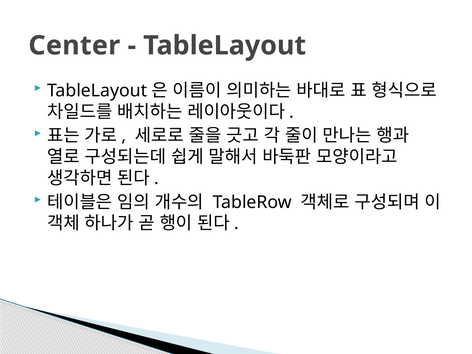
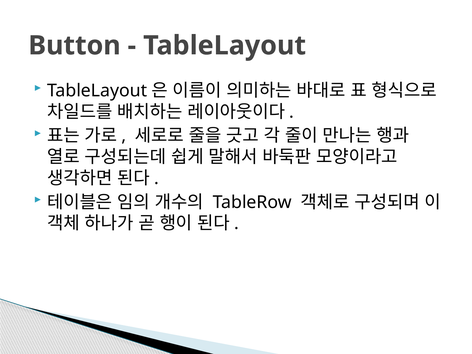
Center: Center -> Button (74, 46)
